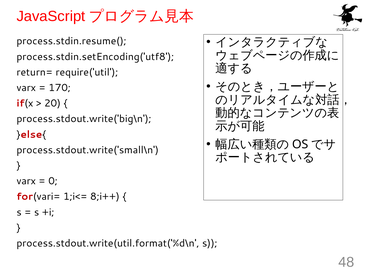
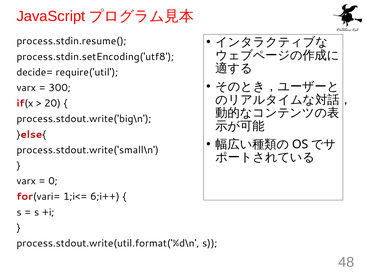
return=: return= -> decide= (35, 72)
170: 170 -> 300 (60, 88)
8;i++: 8;i++ -> 6;i++ (105, 197)
